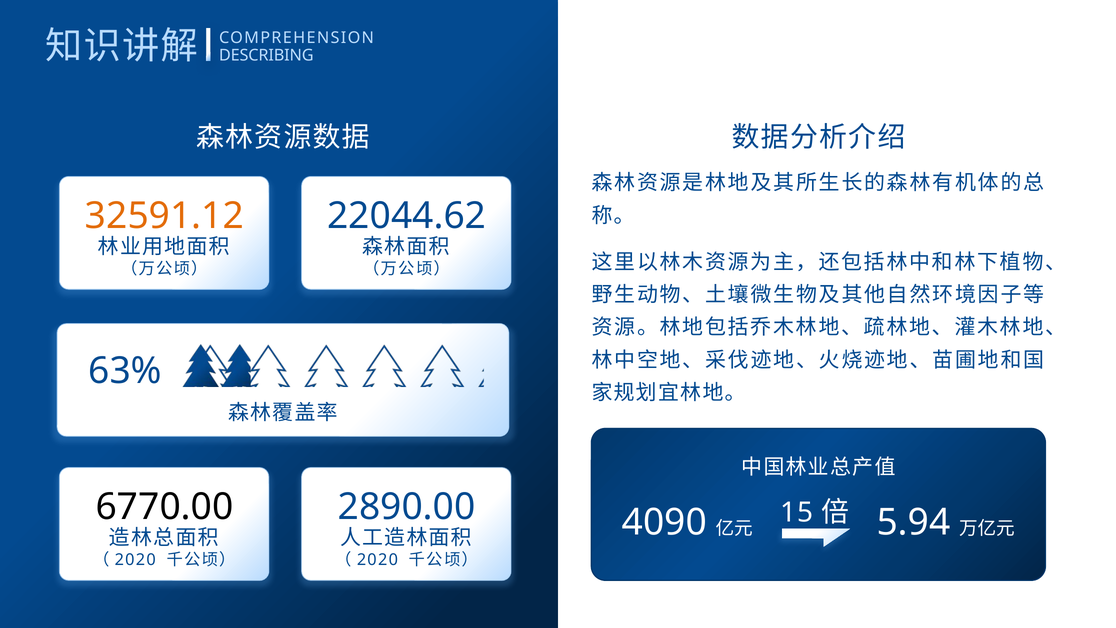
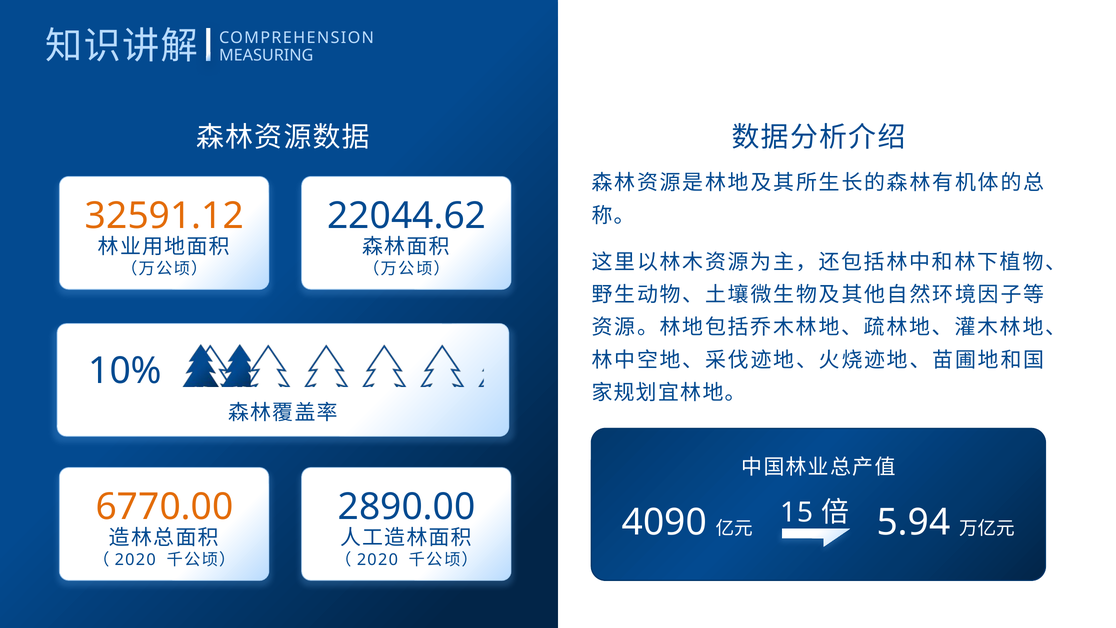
DESCRIBING: DESCRIBING -> MEASURING (266, 55)
63%: 63% -> 10% (125, 371)
6770.00 colour: black -> orange (164, 507)
